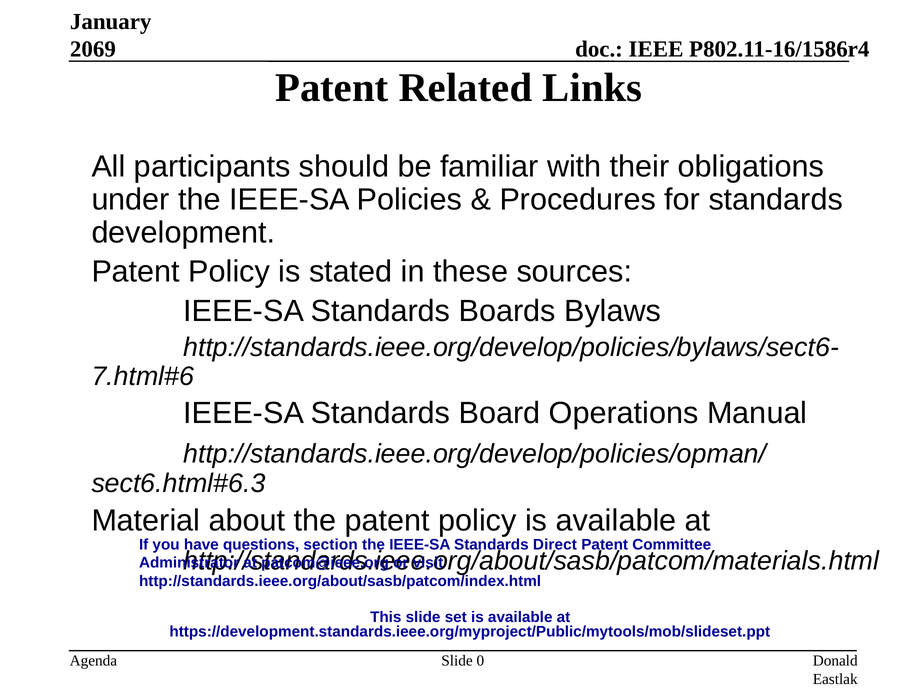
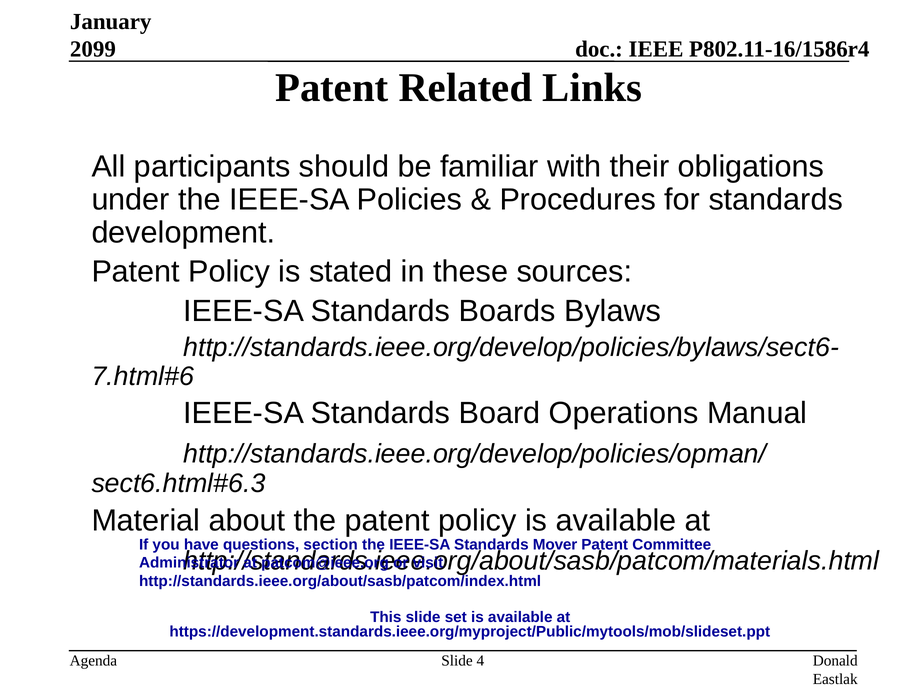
2069: 2069 -> 2099 (93, 49)
Direct: Direct -> Mover (555, 544)
0: 0 -> 4 (480, 660)
